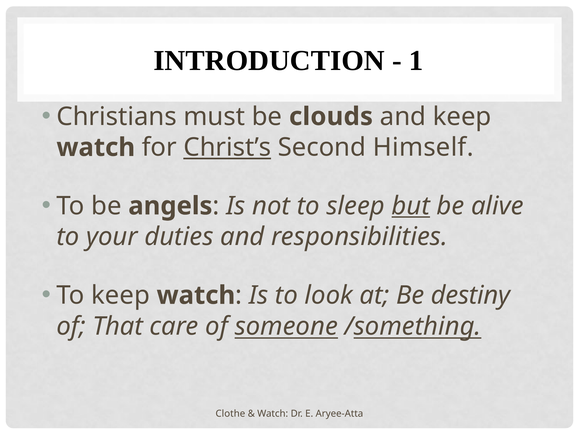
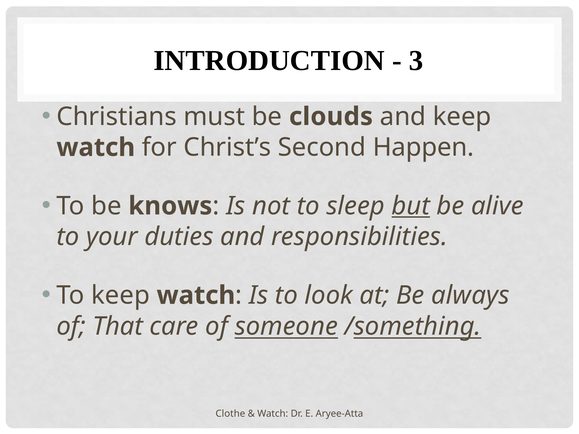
1: 1 -> 3 (416, 61)
Christ’s underline: present -> none (227, 148)
Himself: Himself -> Happen (423, 148)
angels: angels -> knows (170, 206)
destiny: destiny -> always (470, 296)
